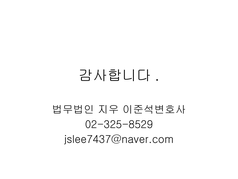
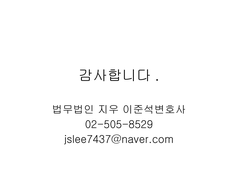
02-325-8529: 02-325-8529 -> 02-505-8529 (119, 124)
